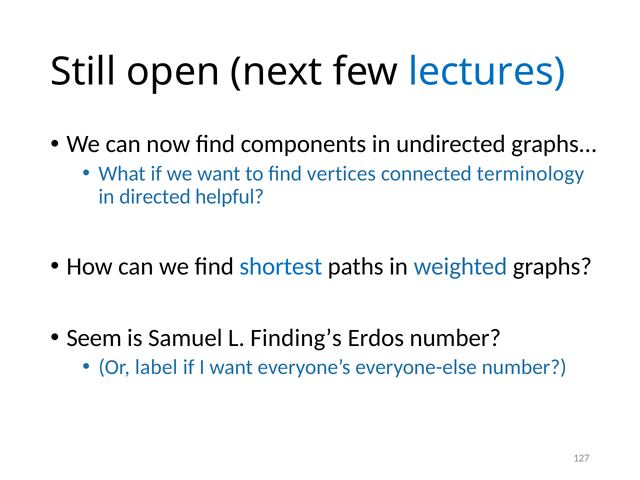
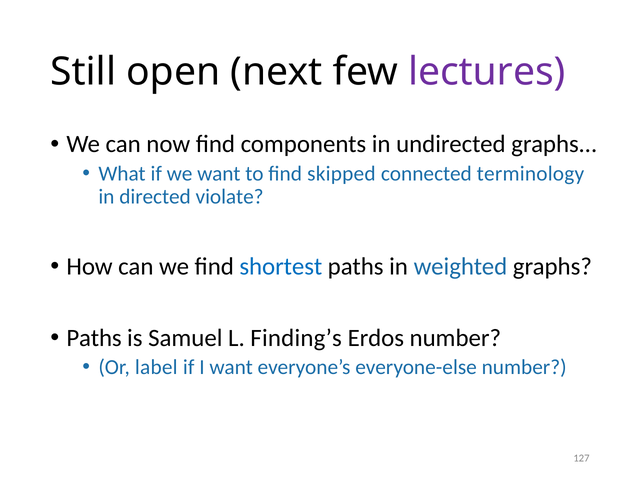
lectures colour: blue -> purple (487, 72)
vertices: vertices -> skipped (341, 174)
helpful: helpful -> violate (230, 197)
Seem: Seem -> Paths (94, 338)
